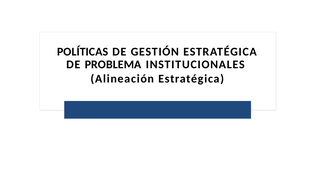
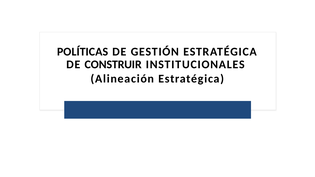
PROBLEMA: PROBLEMA -> CONSTRUIR (113, 65)
